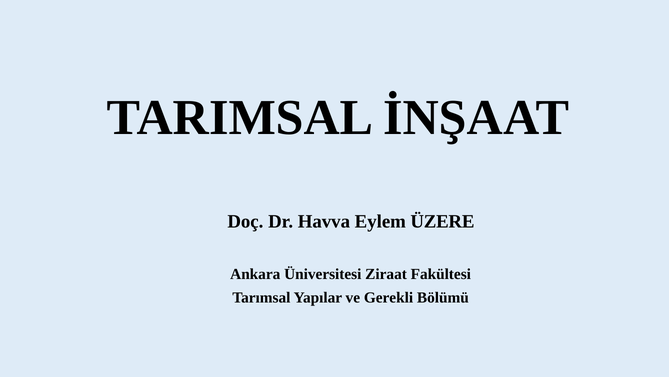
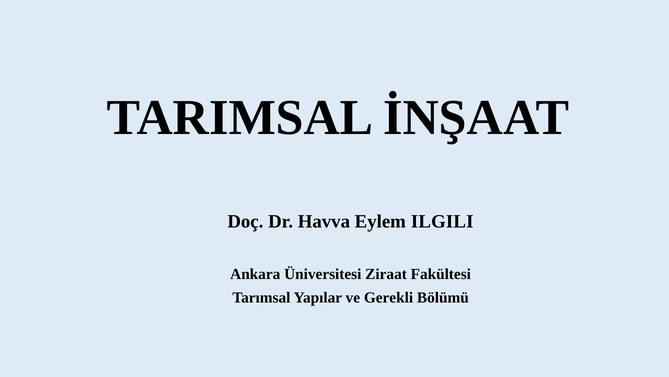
ÜZERE: ÜZERE -> ILGILI (442, 221)
